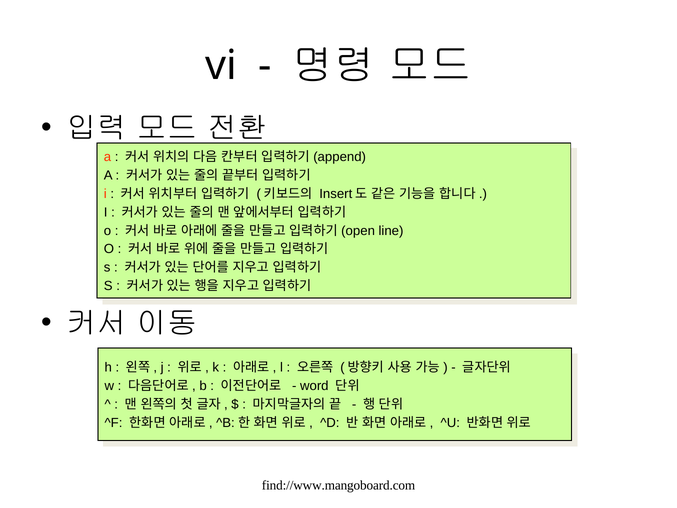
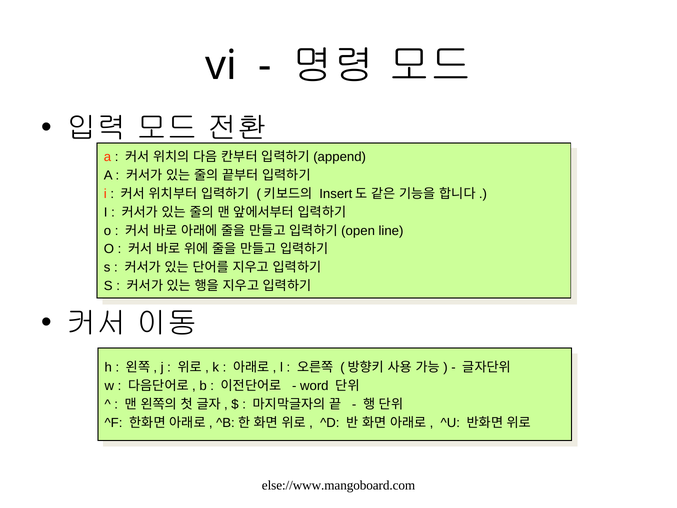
find://www.mangoboard.com: find://www.mangoboard.com -> else://www.mangoboard.com (339, 485)
